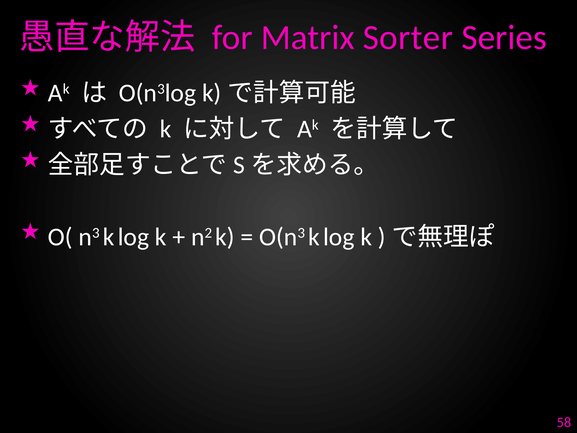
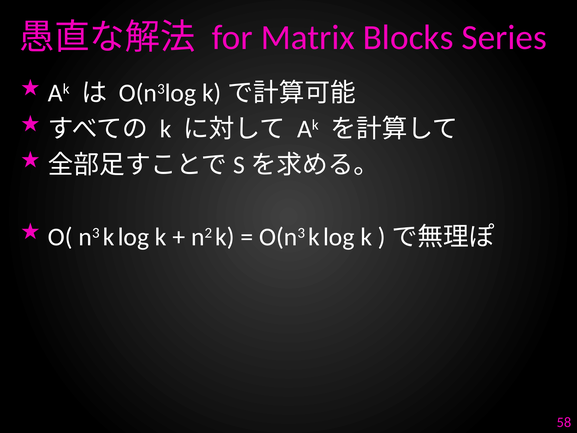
Sorter: Sorter -> Blocks (408, 38)
